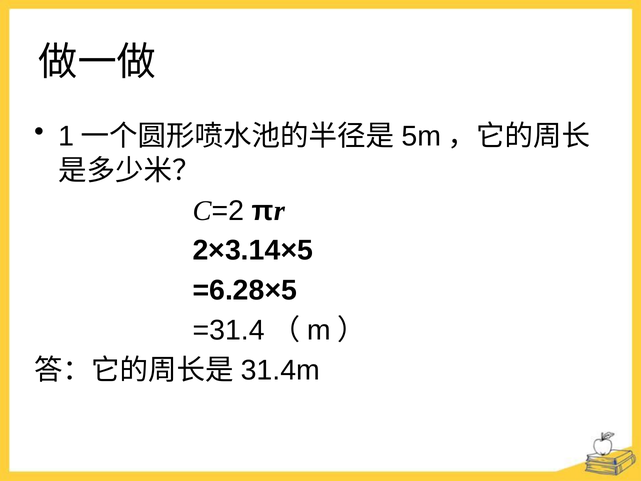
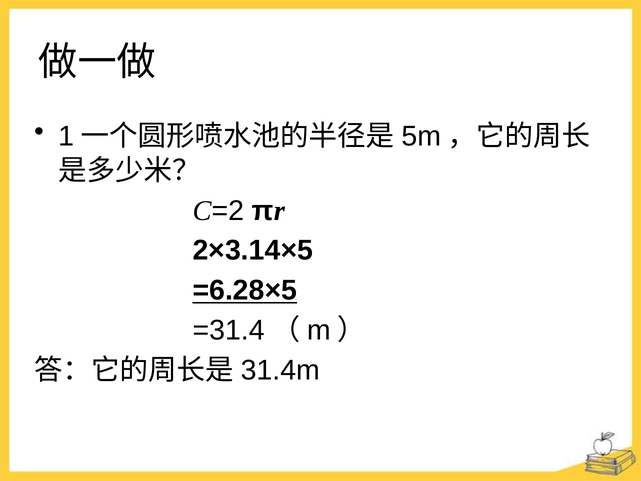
=6.28×5 underline: none -> present (245, 290)
